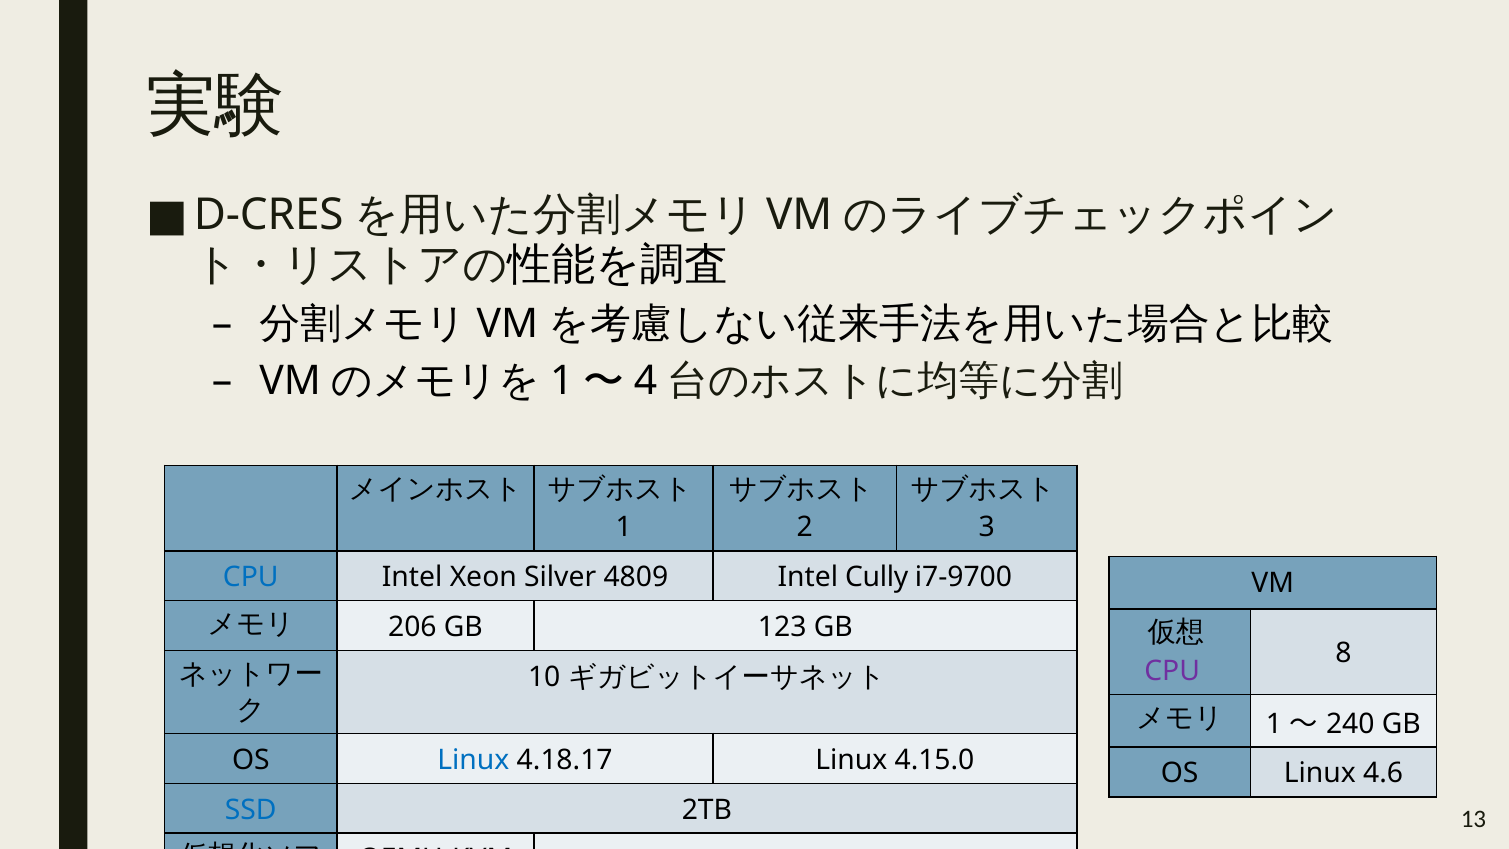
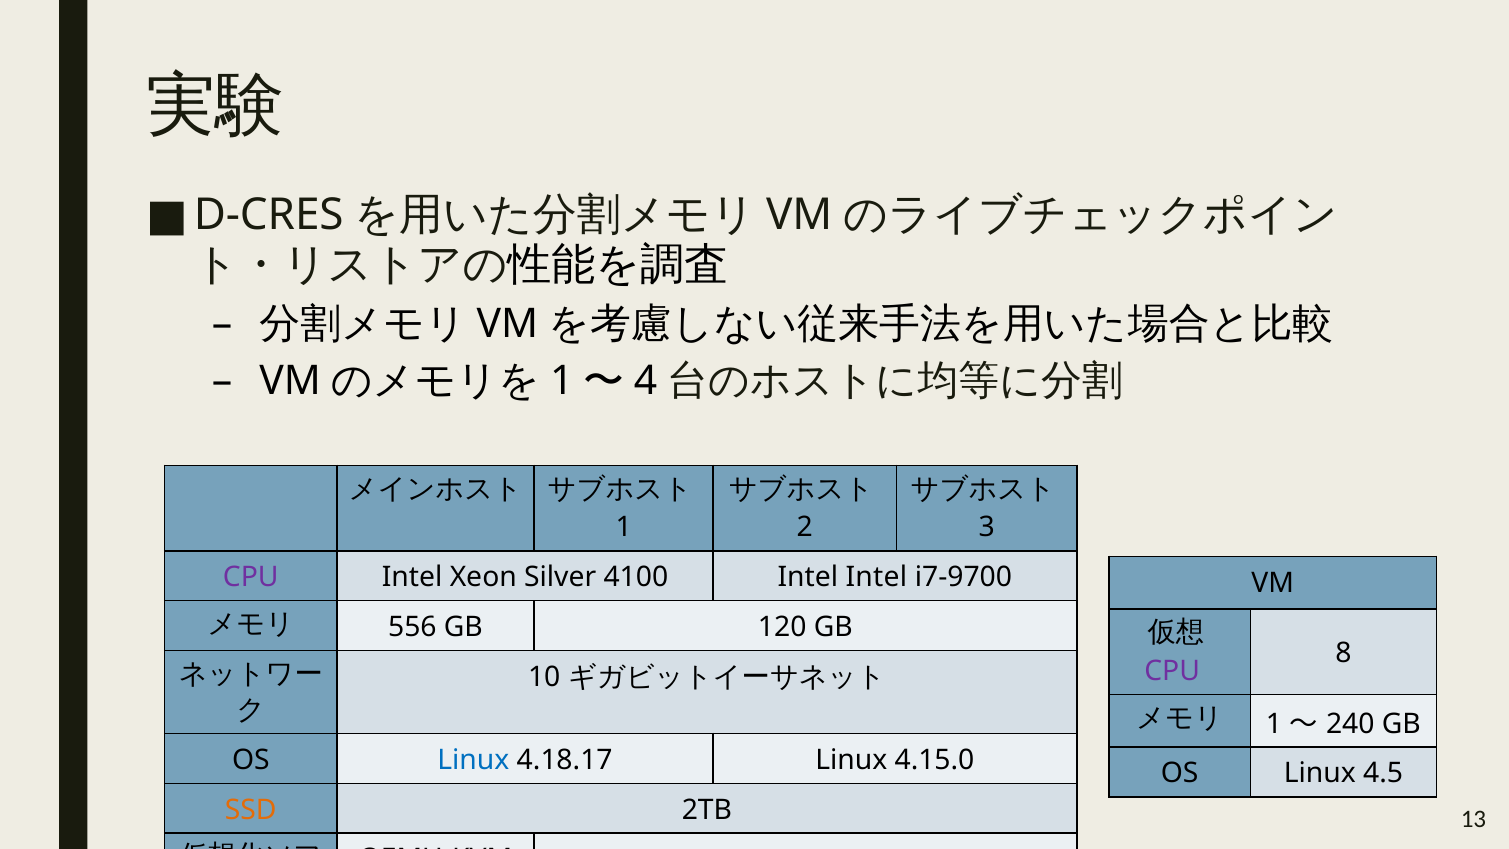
CPU colour: blue -> purple (251, 577)
4809: 4809 -> 4100 (636, 577)
Intel Cully: Cully -> Intel (876, 577)
206: 206 -> 556 (412, 627)
123: 123 -> 120 (782, 627)
4.6: 4.6 -> 4.5 (1383, 773)
SSD colour: blue -> orange (251, 810)
